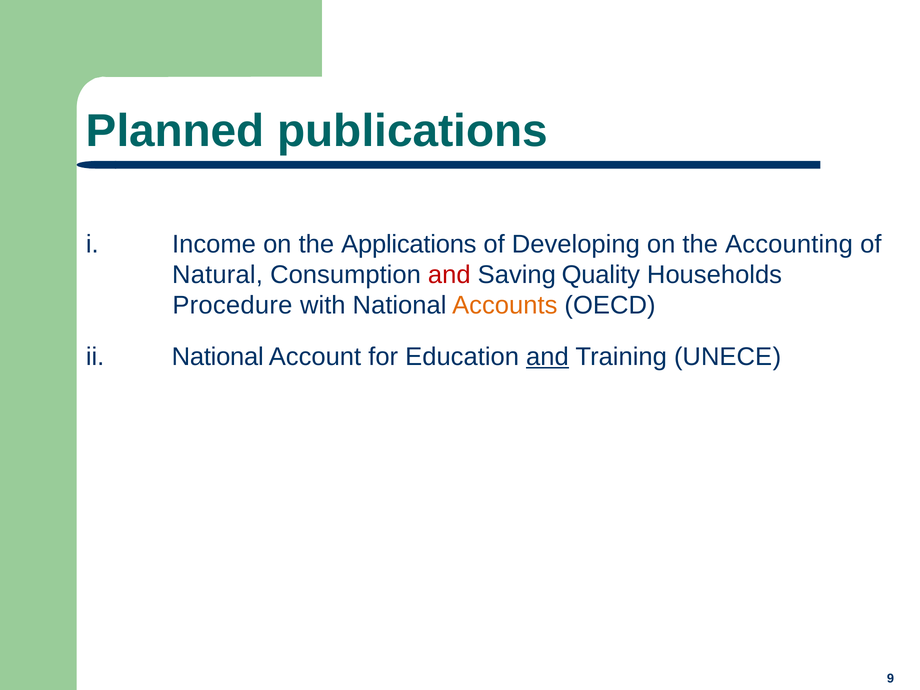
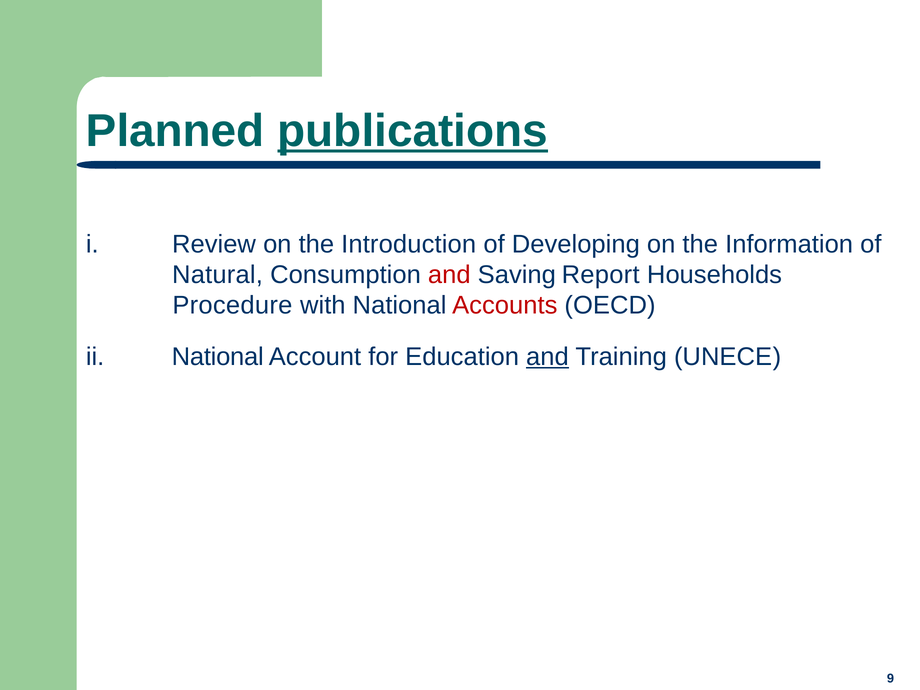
publications underline: none -> present (413, 131)
Income: Income -> Review (214, 244)
Applications: Applications -> Introduction (409, 244)
Accounting: Accounting -> Information (789, 244)
Quality: Quality -> Report (601, 275)
Accounts colour: orange -> red (505, 306)
